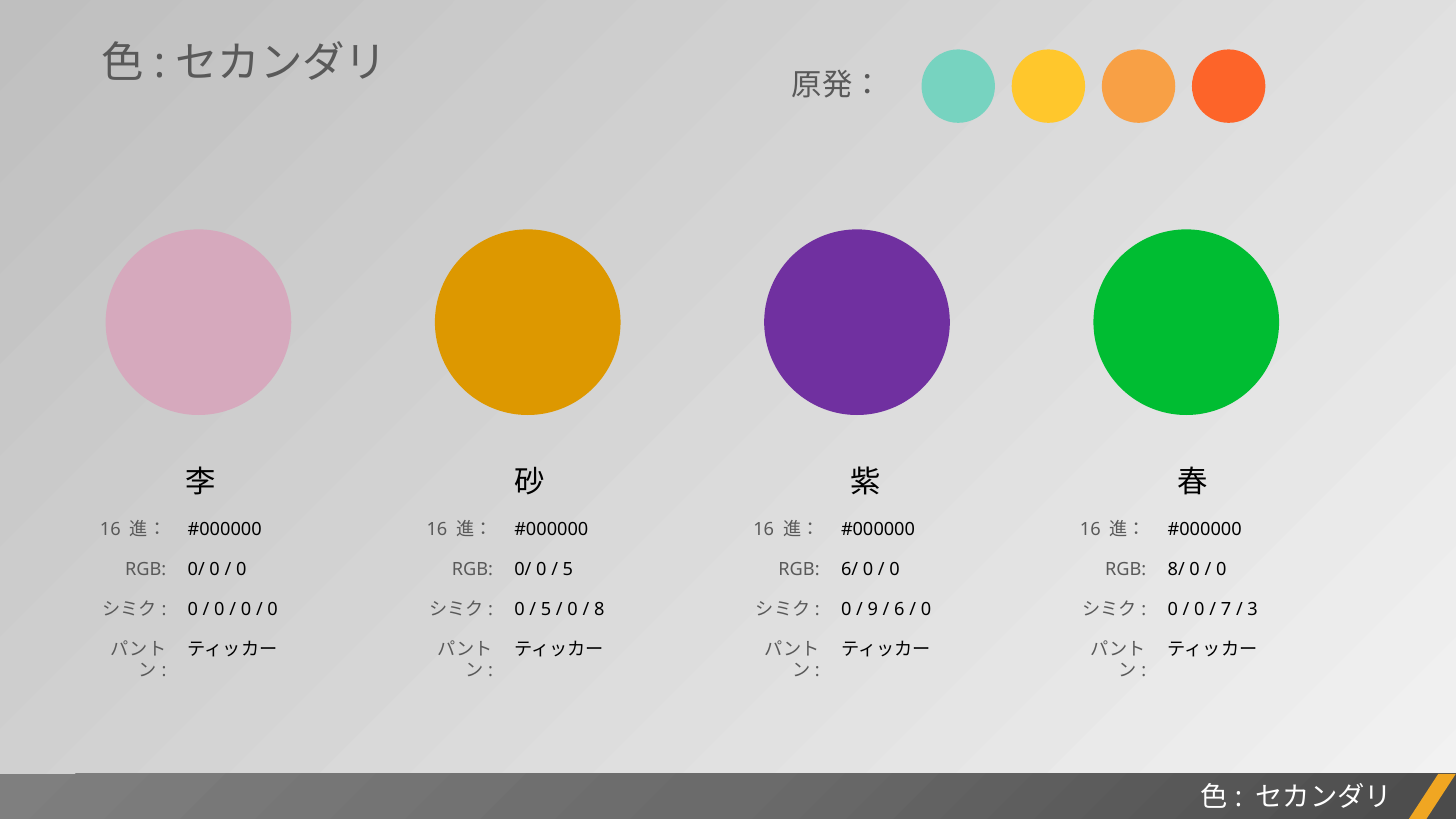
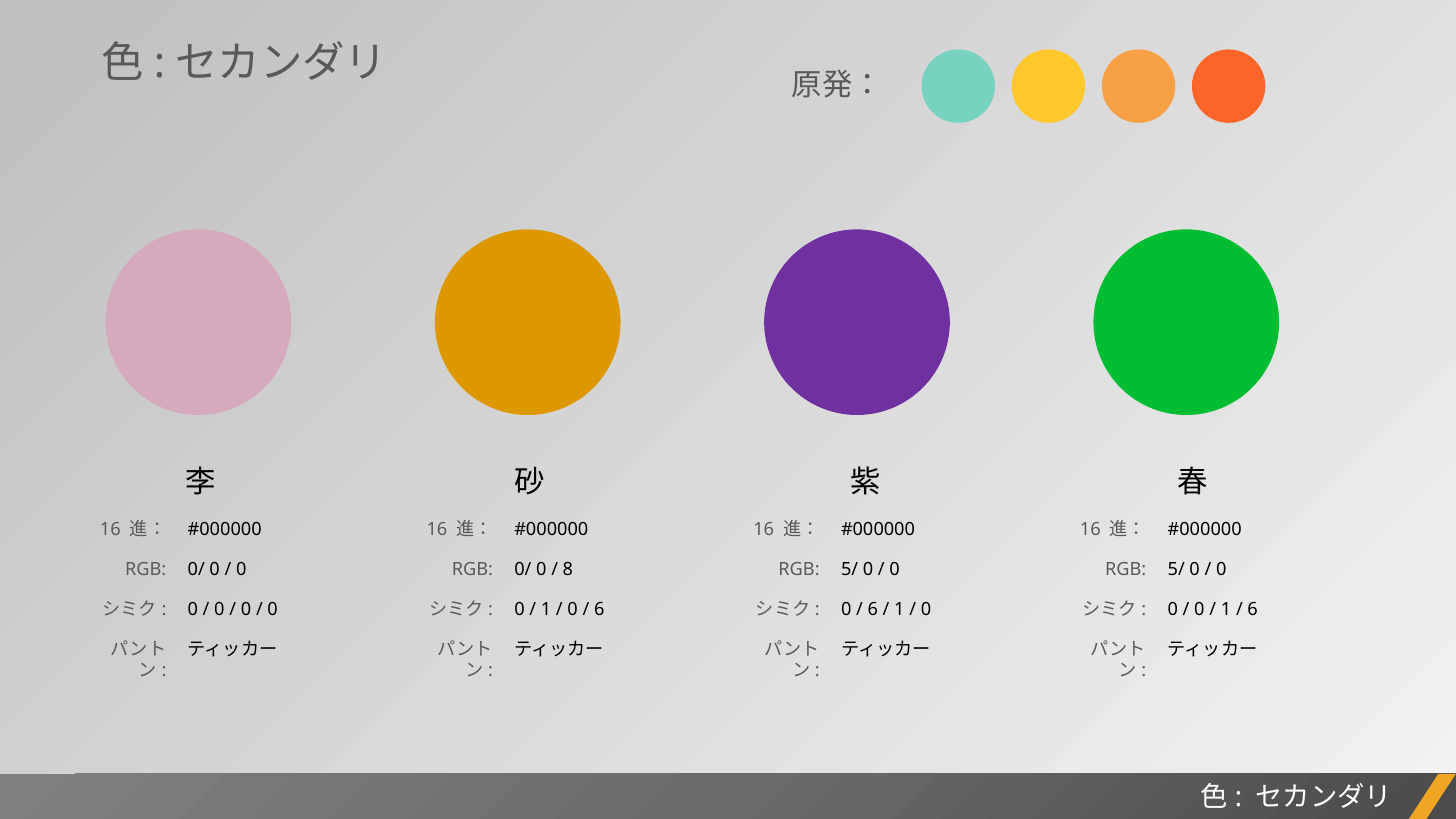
5: 5 -> 8 (568, 569)
6/: 6/ -> 5/ (850, 569)
8/: 8/ -> 5/ (1176, 569)
5: 5 -> 1 (546, 609)
8: 8 -> 6 (599, 609)
9: 9 -> 6 (873, 609)
6: 6 -> 1 (899, 609)
7: 7 -> 1 (1226, 609)
3: 3 -> 6 (1253, 609)
